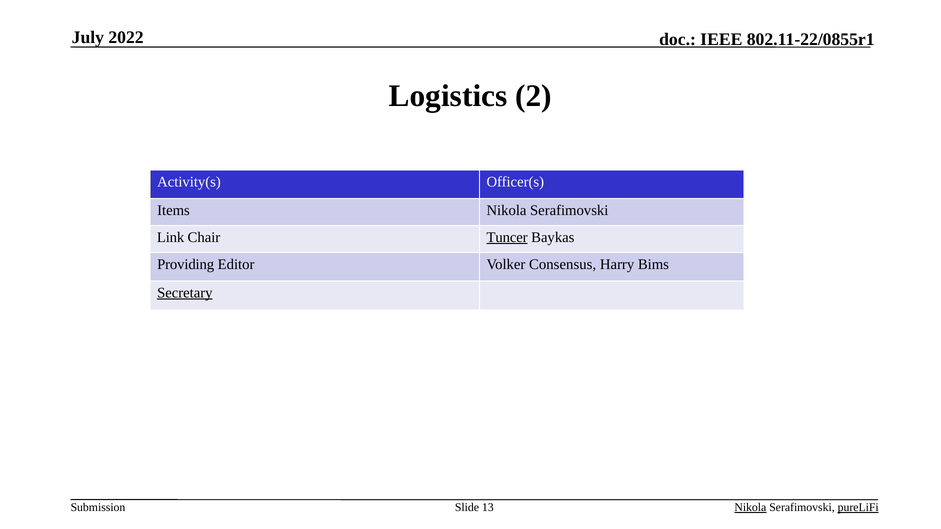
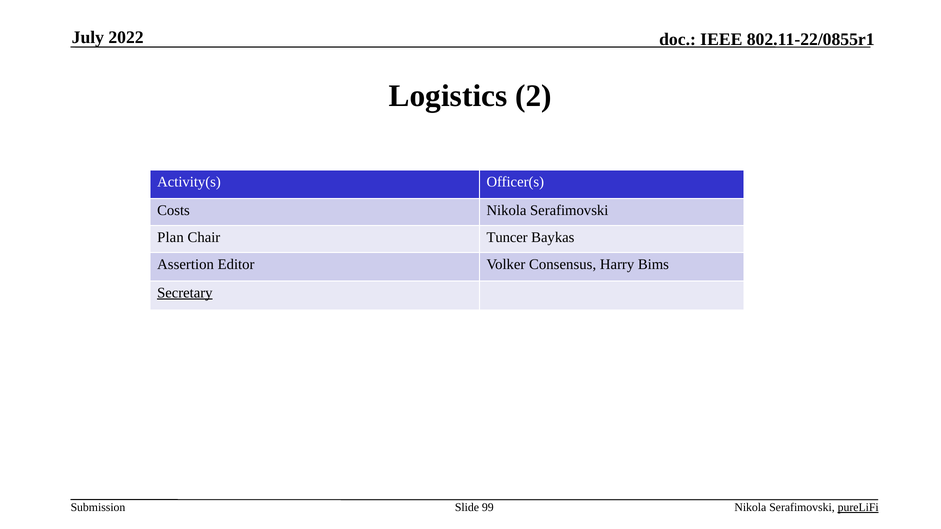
Items: Items -> Costs (173, 210)
Link: Link -> Plan (170, 237)
Tuncer underline: present -> none (507, 237)
Providing: Providing -> Assertion (186, 264)
13: 13 -> 99 (488, 508)
Nikola underline: present -> none (750, 508)
